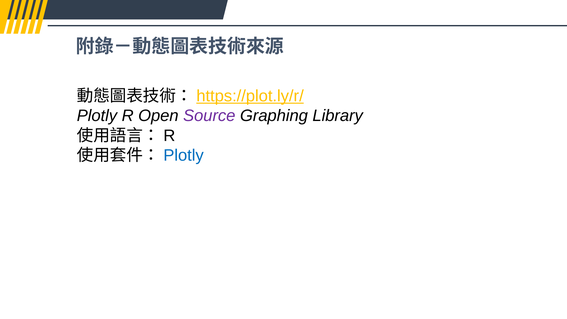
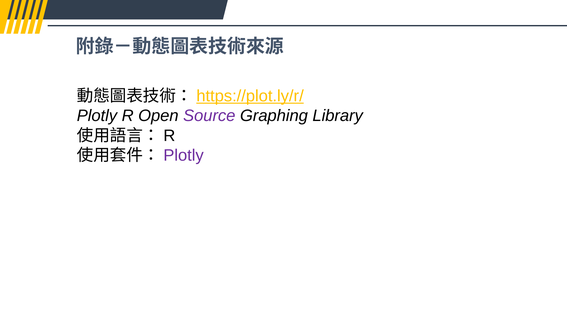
Plotly colour: blue -> purple (184, 155)
